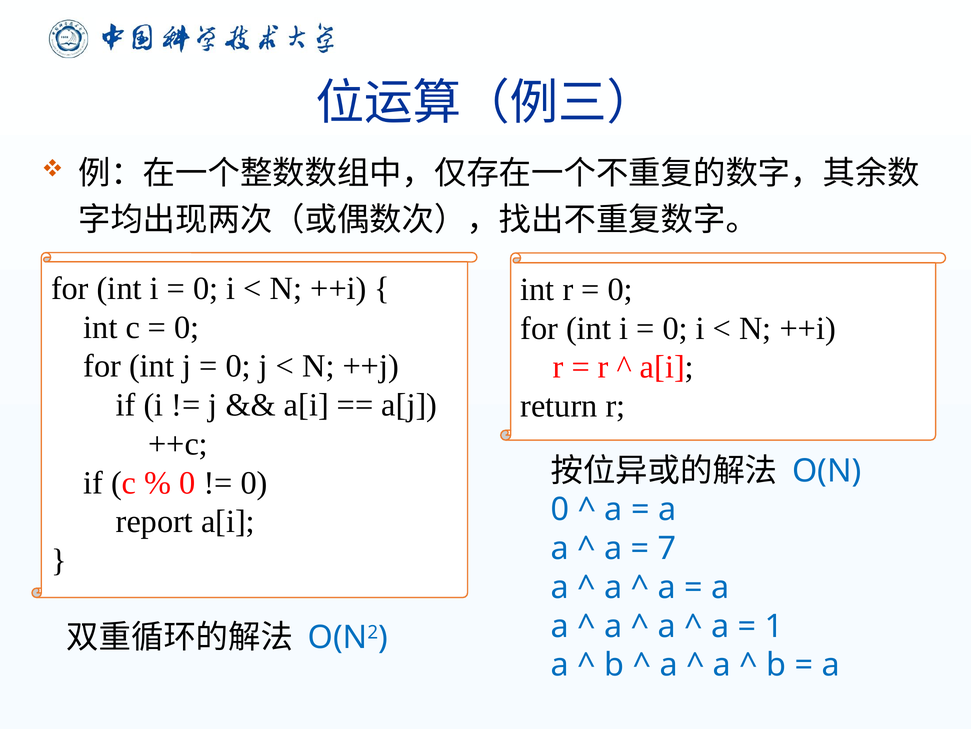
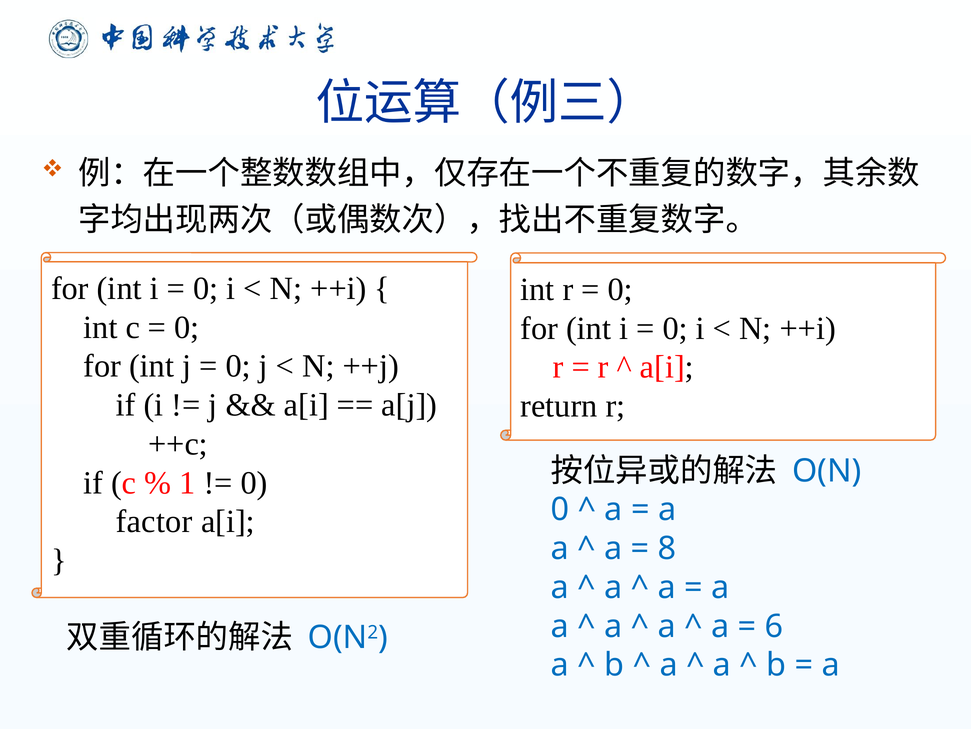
0: 0 -> 1 (187, 482)
report: report -> factor (154, 521)
7: 7 -> 8 (667, 548)
1: 1 -> 6 (774, 626)
